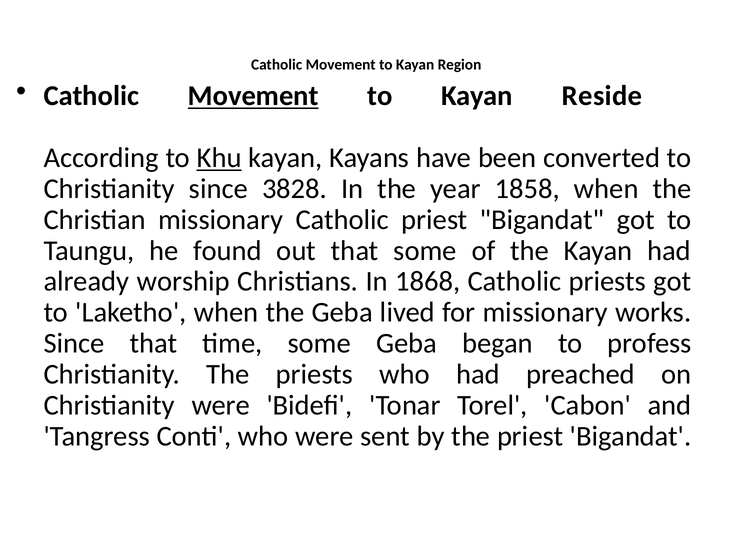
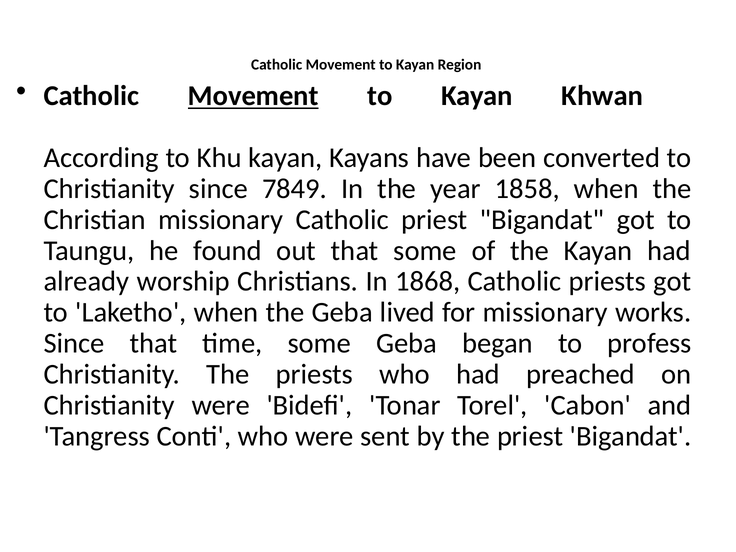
Reside: Reside -> Khwan (602, 96)
Khu underline: present -> none (219, 158)
3828: 3828 -> 7849 (295, 189)
